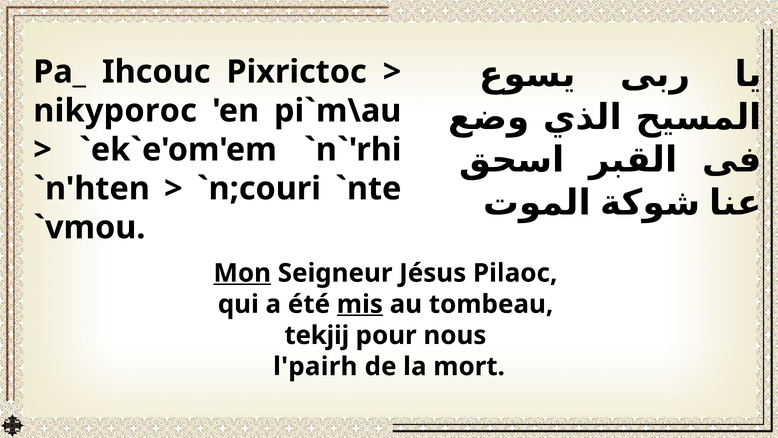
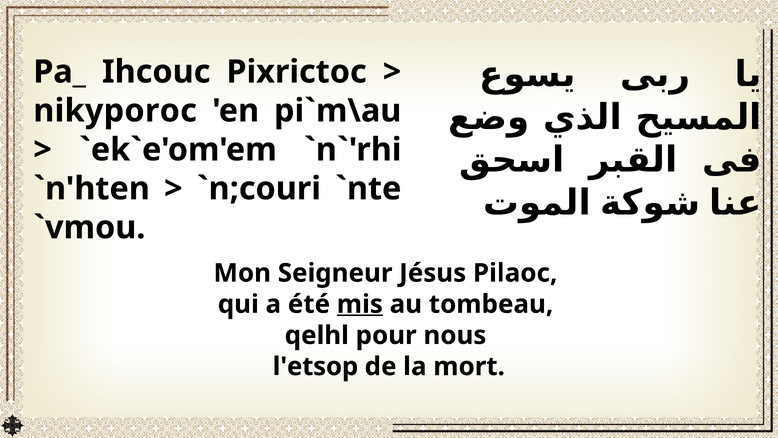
Mon underline: present -> none (242, 273)
tekjij: tekjij -> qelhl (317, 335)
l'pairh: l'pairh -> l'etsop (316, 366)
